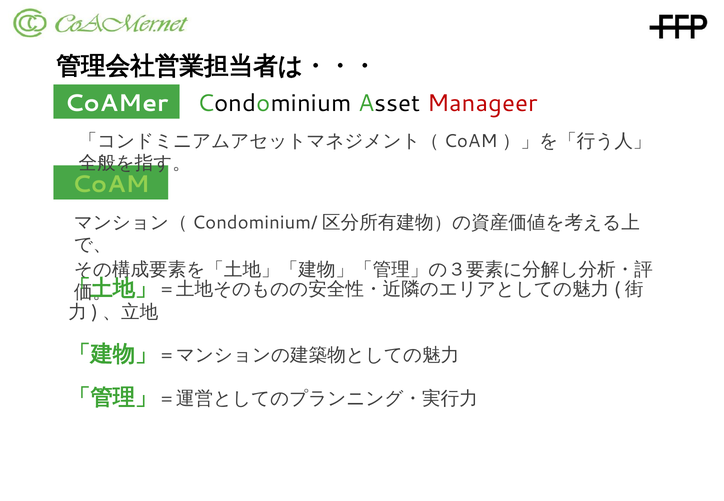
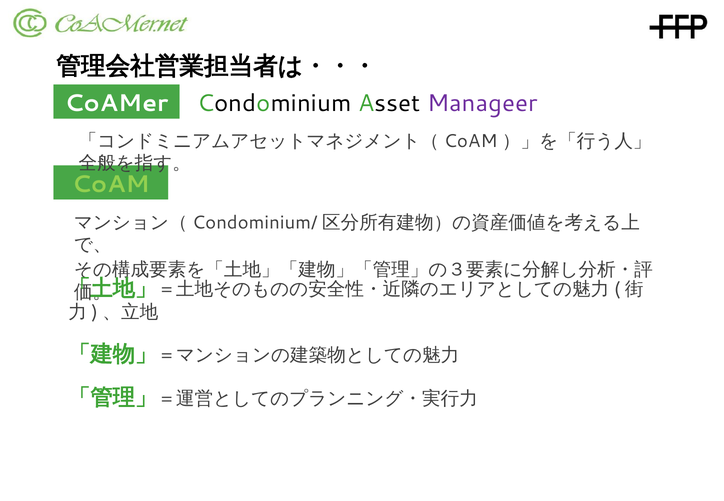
Manageer colour: red -> purple (482, 103)
